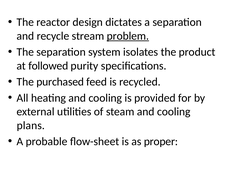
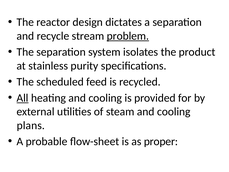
followed: followed -> stainless (48, 66)
purchased: purchased -> scheduled (60, 82)
All underline: none -> present (23, 98)
